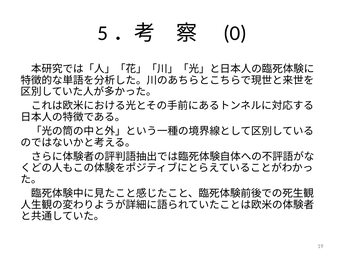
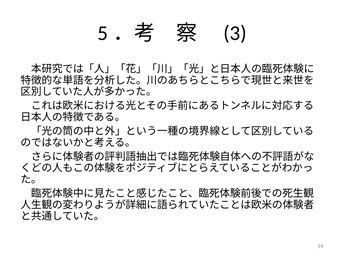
0: 0 -> 3 (235, 33)
